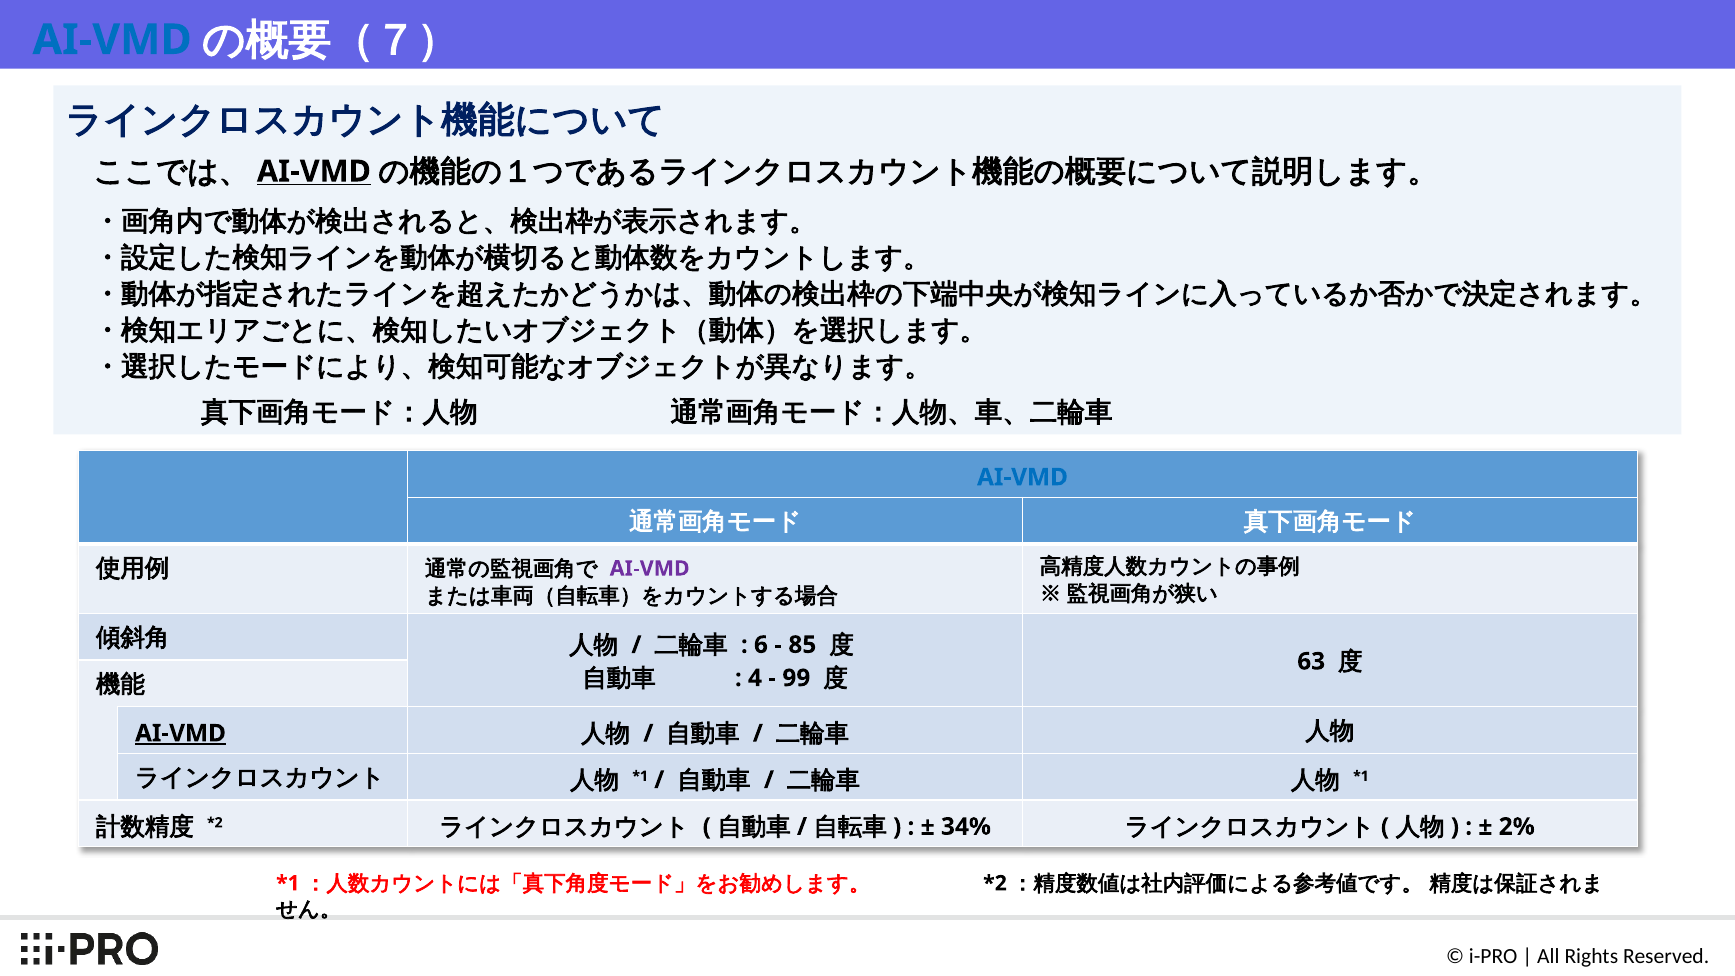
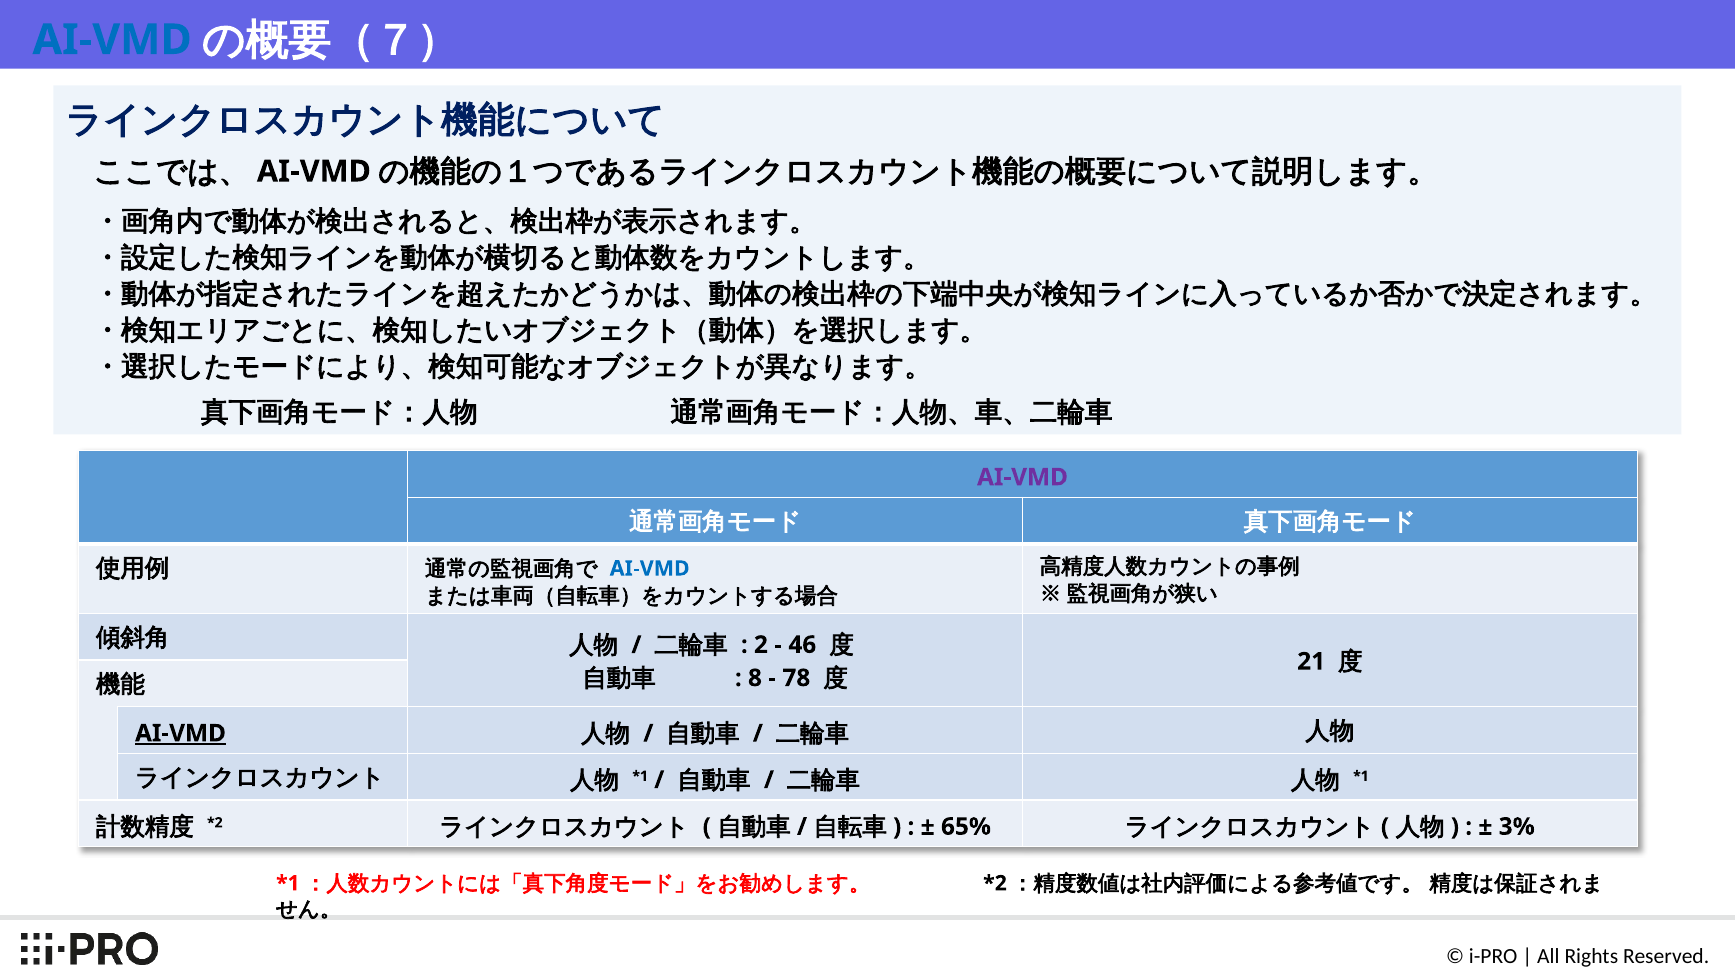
AI-VMD underline: present -> none (314, 171)
AI-VMD colour: blue -> purple (1023, 477)
AI-VMD colour: purple -> blue (650, 568)
6: 6 -> 2 (761, 645)
85: 85 -> 46 (802, 645)
4: 4 -> 8 (755, 678)
99: 99 -> 78 (796, 678)
63: 63 -> 21 (1311, 661)
34%: 34% -> 65% (966, 827)
2%: 2% -> 3% (1517, 827)
